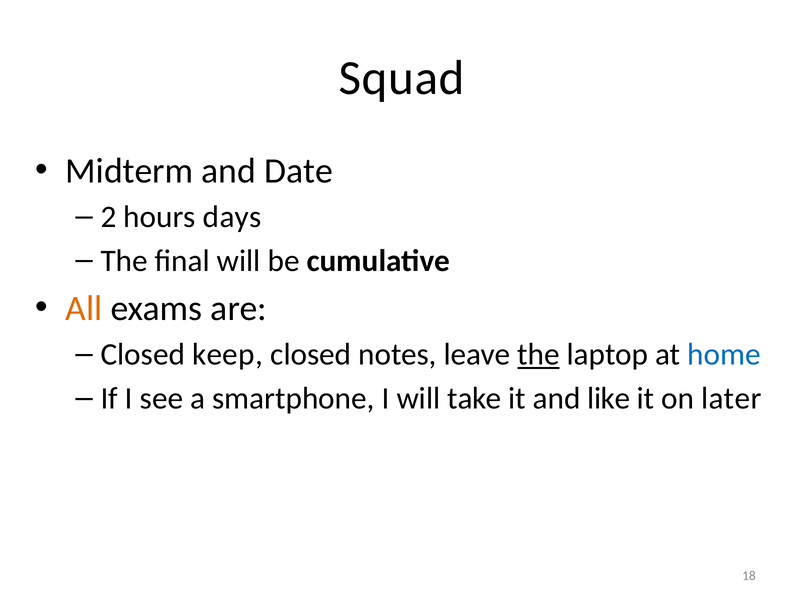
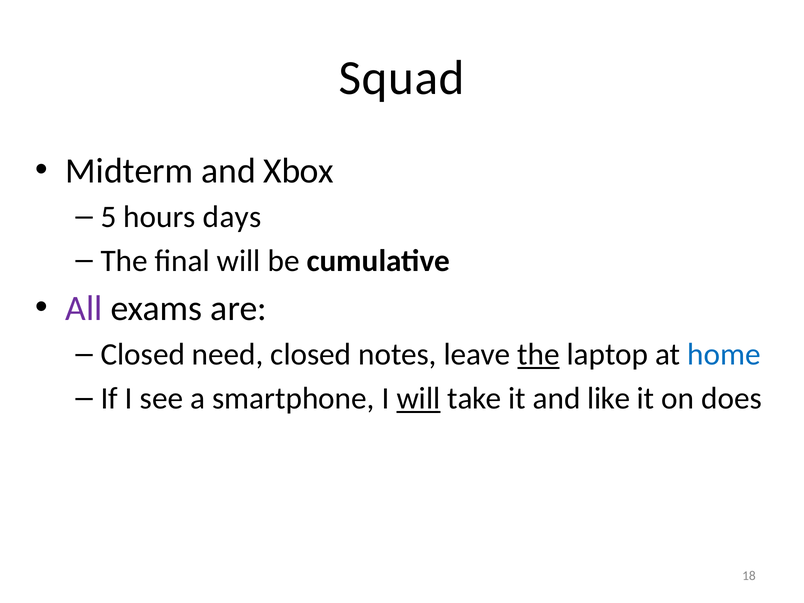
Date: Date -> Xbox (299, 171)
2: 2 -> 5 (109, 217)
All colour: orange -> purple (84, 308)
keep: keep -> need (228, 355)
will underline: none -> present (418, 398)
later: later -> does (732, 398)
